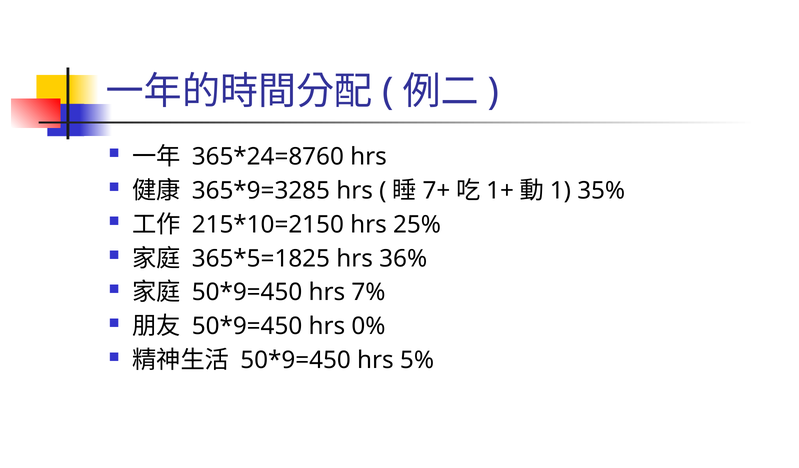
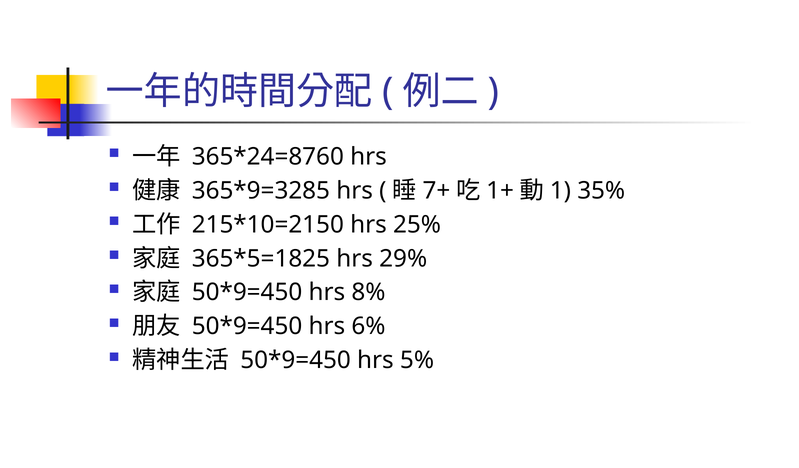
36%: 36% -> 29% (403, 259)
7%: 7% -> 8% (368, 292)
0%: 0% -> 6% (368, 326)
